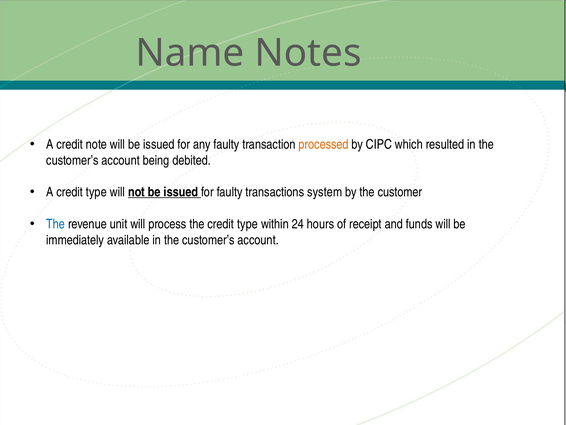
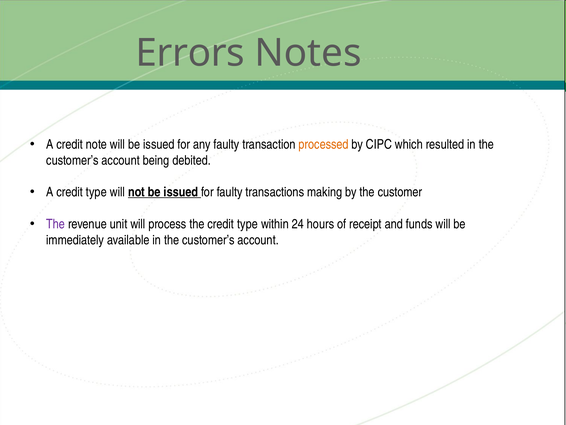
Name: Name -> Errors (190, 53)
system: system -> making (325, 192)
The colour: blue -> purple (56, 224)
